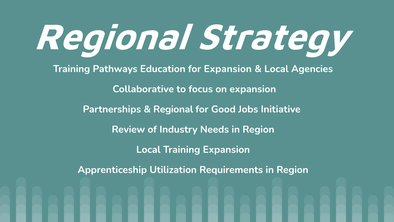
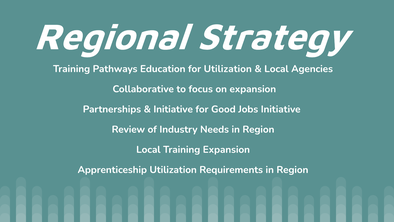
for Expansion: Expansion -> Utilization (228, 69)
Regional: Regional -> Initiative (173, 109)
